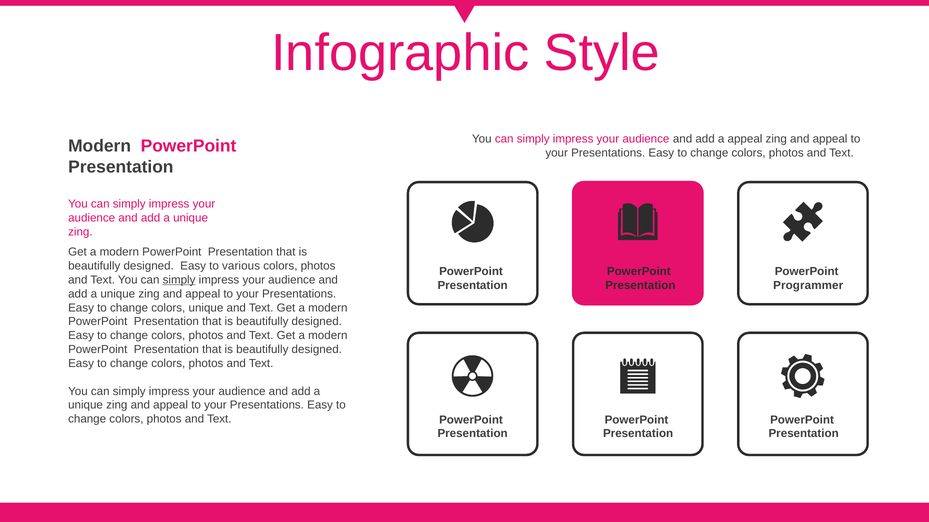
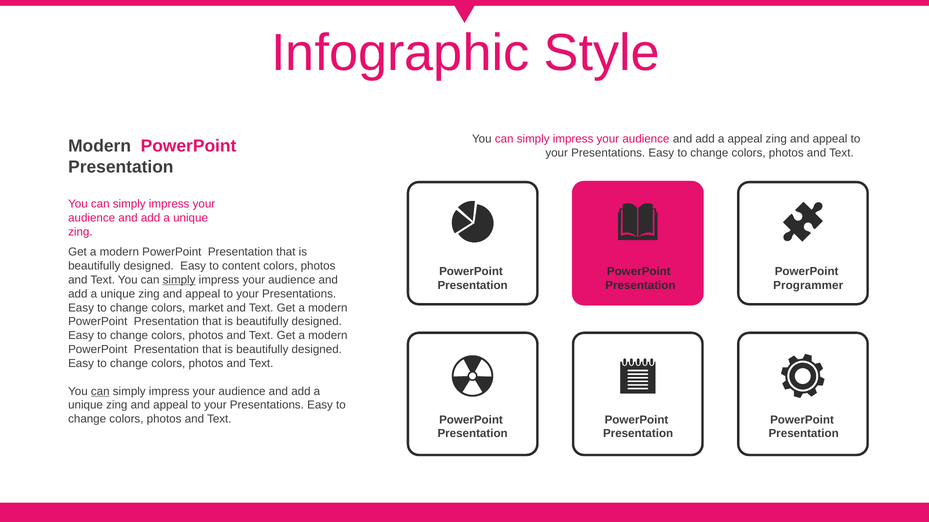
various: various -> content (241, 266)
colors unique: unique -> market (206, 308)
can underline: none -> present (100, 392)
